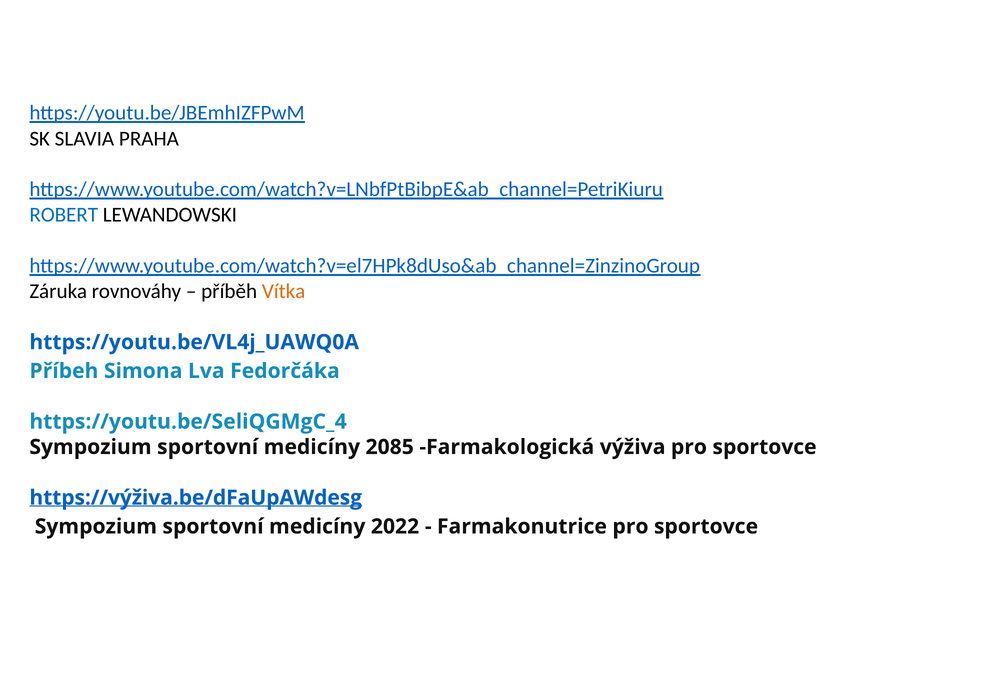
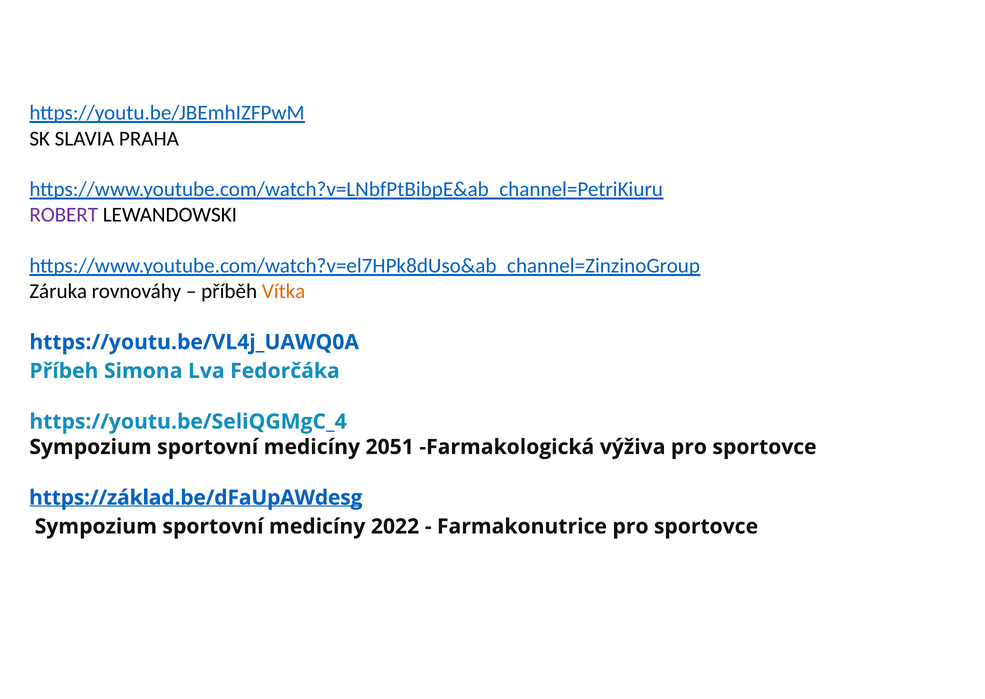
ROBERT colour: blue -> purple (64, 215)
2085: 2085 -> 2051 (390, 447)
https://výživa.be/dFaUpAWdesg: https://výživa.be/dFaUpAWdesg -> https://základ.be/dFaUpAWdesg (196, 498)
